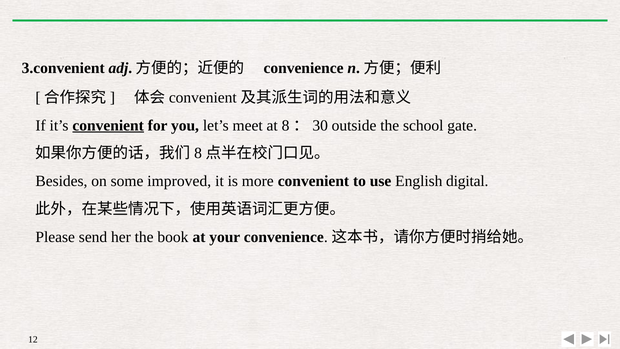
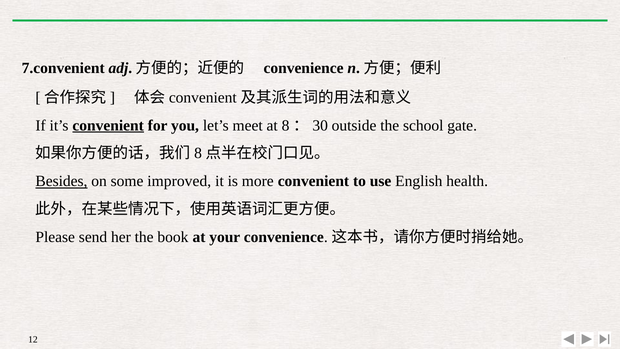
3.convenient: 3.convenient -> 7.convenient (63, 68)
Besides underline: none -> present (61, 181)
digital: digital -> health (467, 181)
